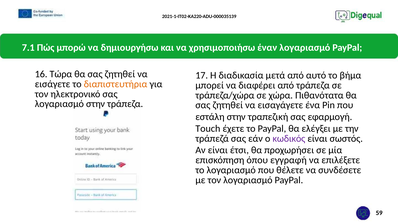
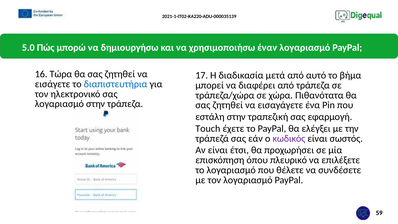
7.1: 7.1 -> 5.0 (28, 48)
διαπιστευτήρια colour: orange -> blue (116, 84)
εγγραφή: εγγραφή -> πλευρικό (289, 160)
